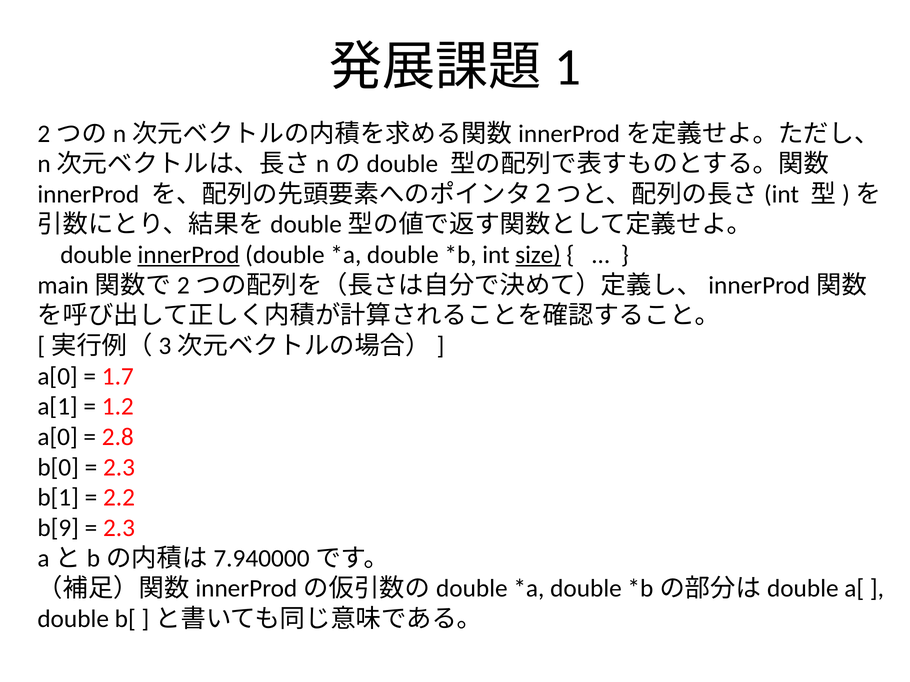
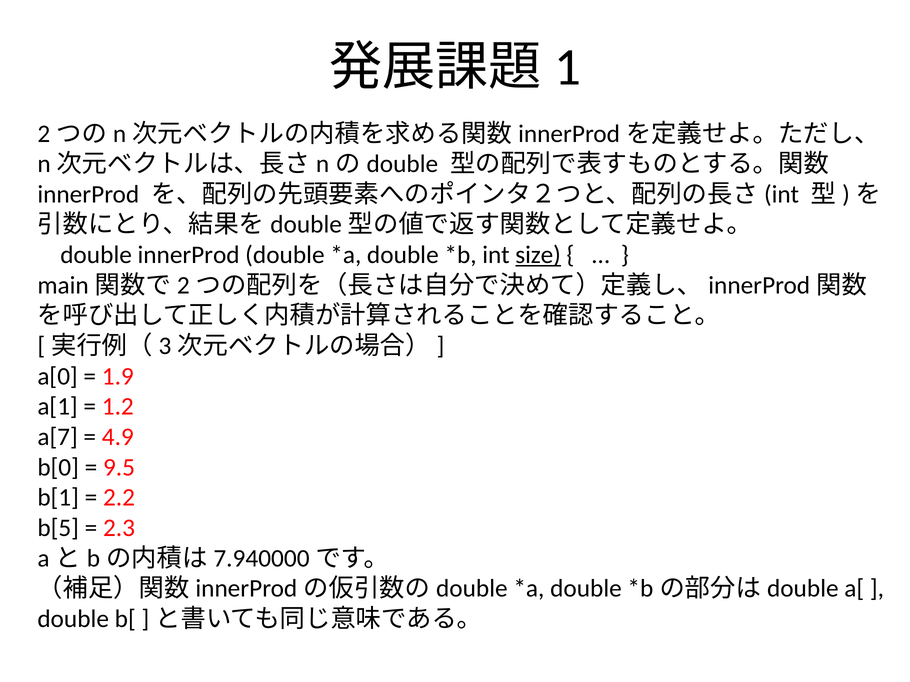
innerProd underline: present -> none (189, 255)
1.7: 1.7 -> 1.9 (118, 377)
a[0: a[0 -> a[7 (58, 437)
2.8: 2.8 -> 4.9 (118, 437)
2.3: 2.3 -> 9.5 (119, 468)
b[9: b[9 -> b[5 (58, 528)
